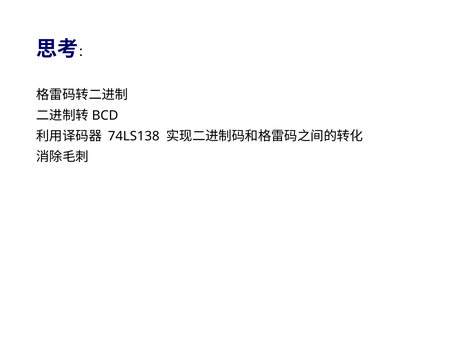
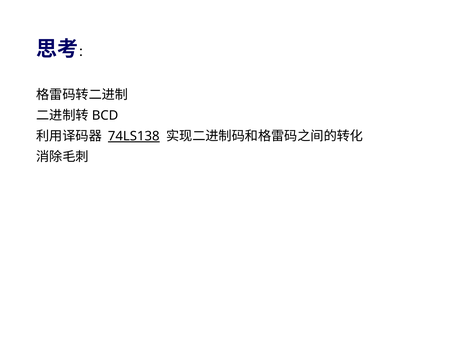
74LS138 underline: none -> present (134, 136)
